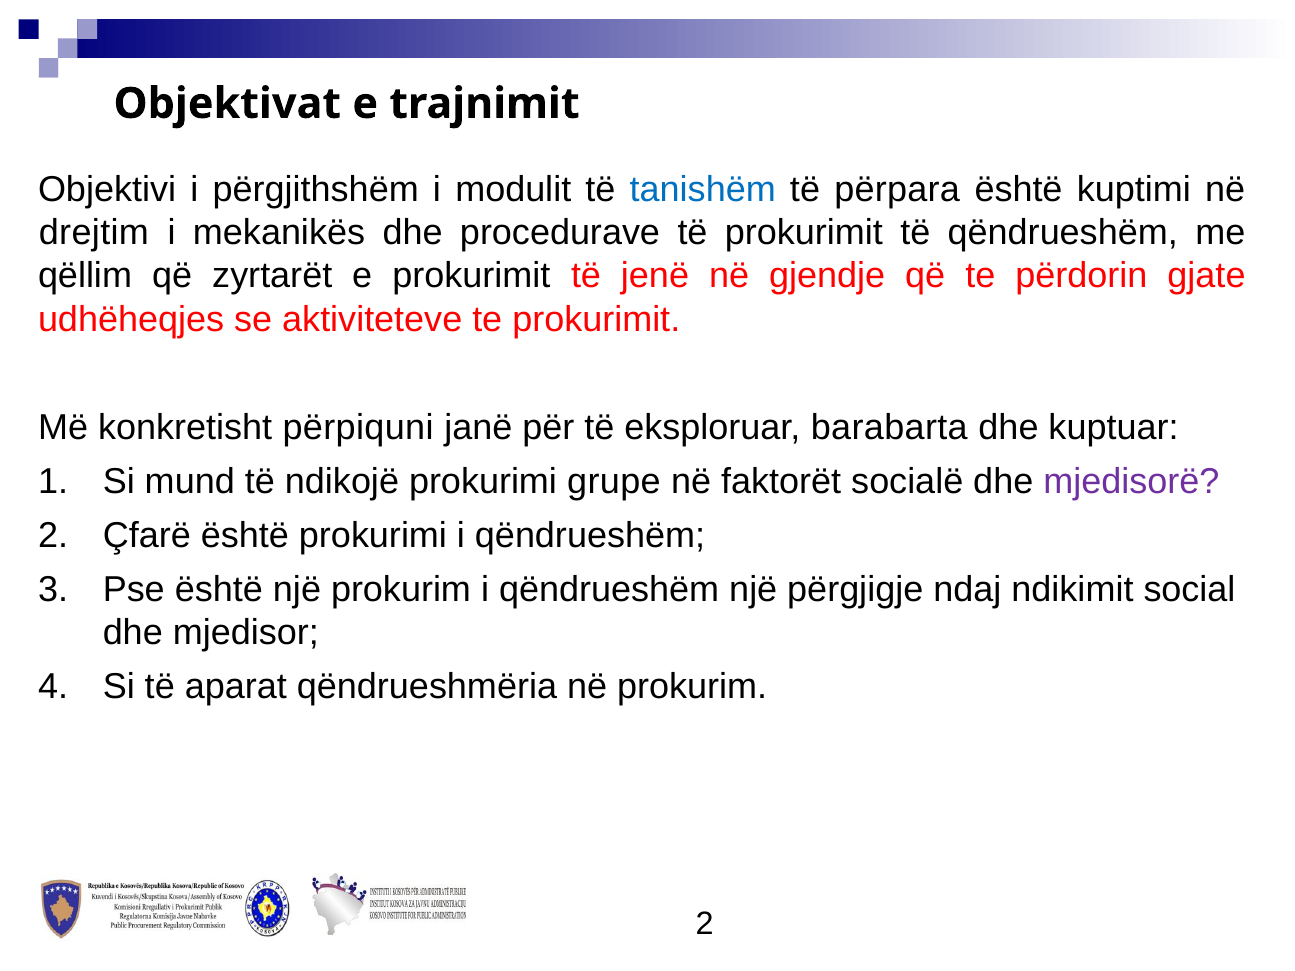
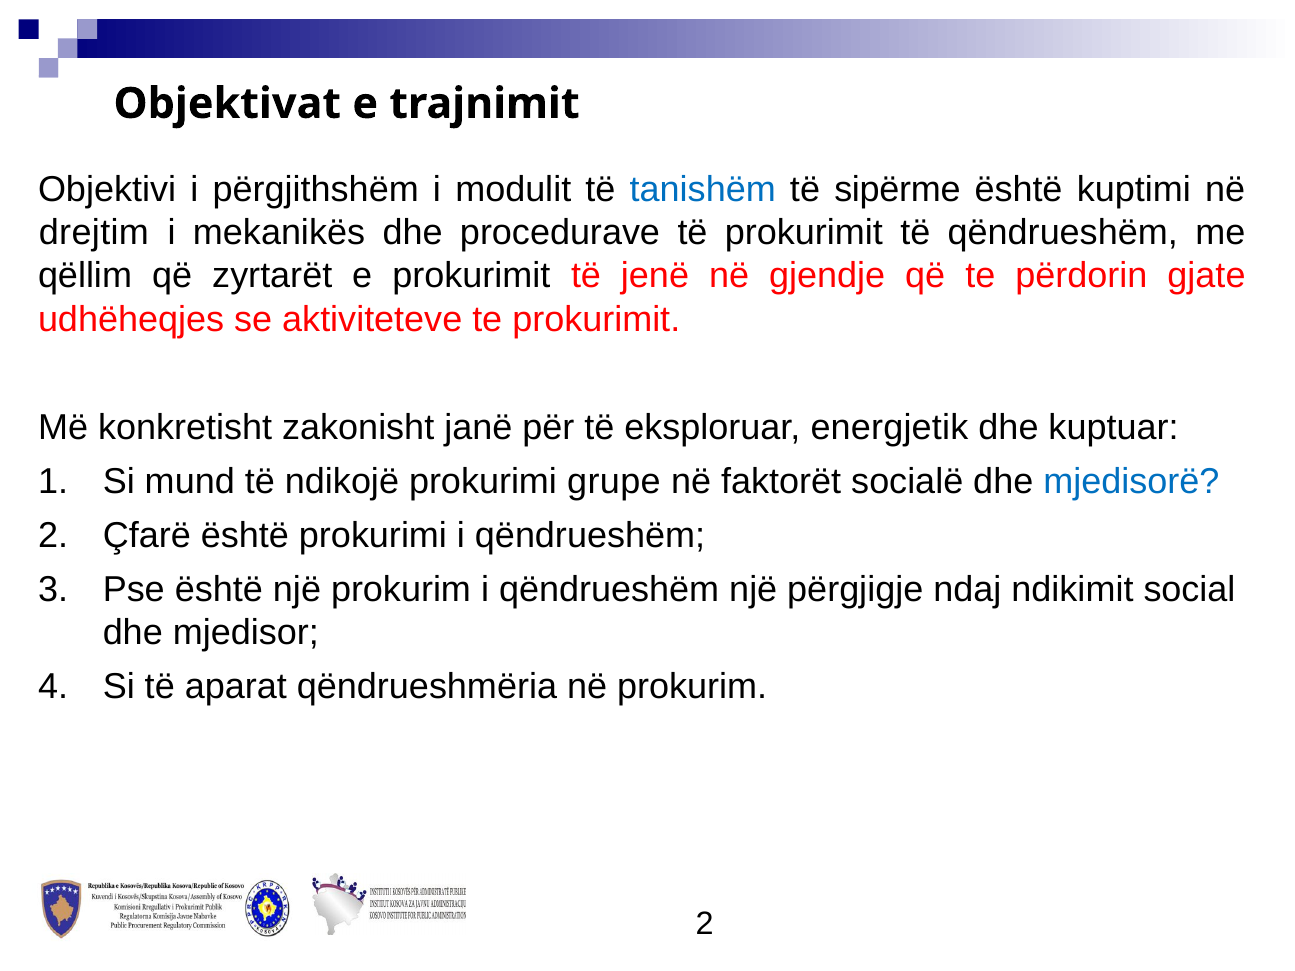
përpara: përpara -> sipërme (897, 190)
përpiquni: përpiquni -> zakonisht (358, 427)
barabarta: barabarta -> energjetik (889, 427)
mjedisorë colour: purple -> blue (1131, 481)
